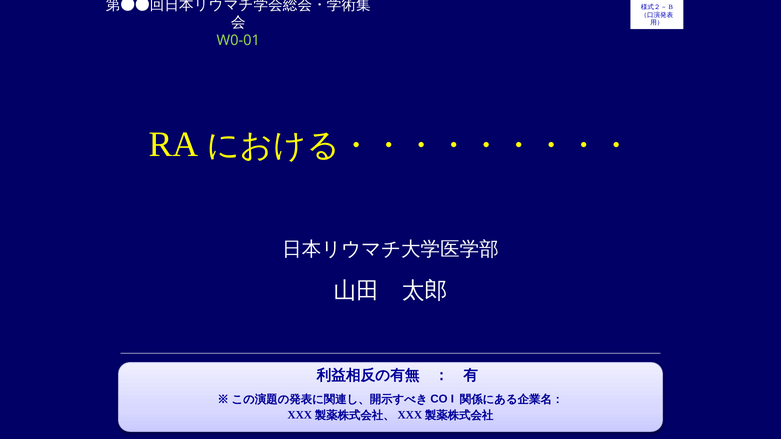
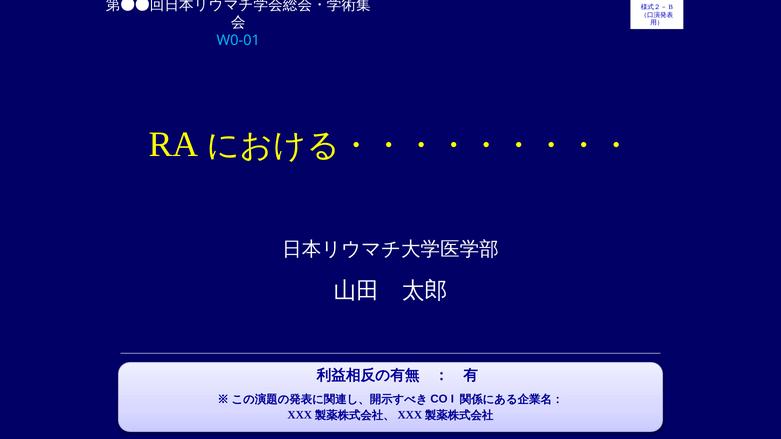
W0-01 colour: light green -> light blue (238, 40)
